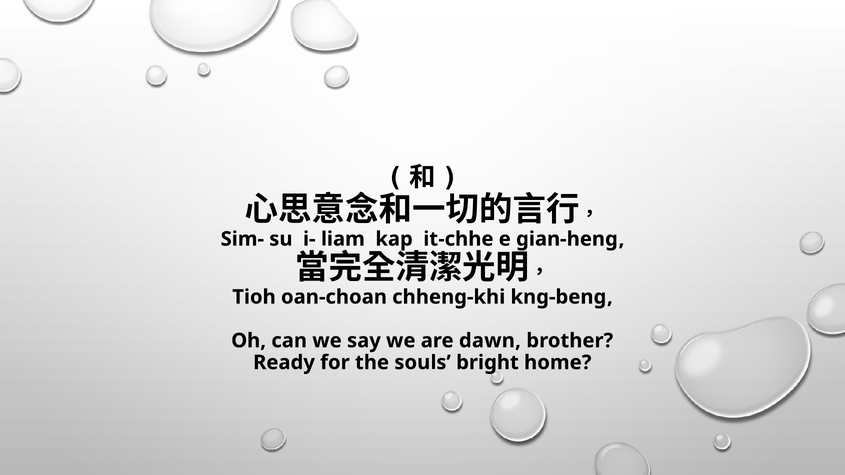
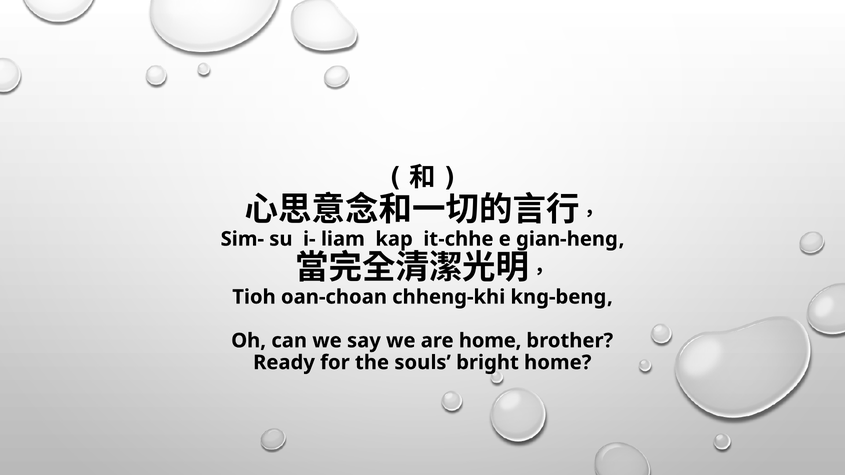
are dawn: dawn -> home (490, 341)
